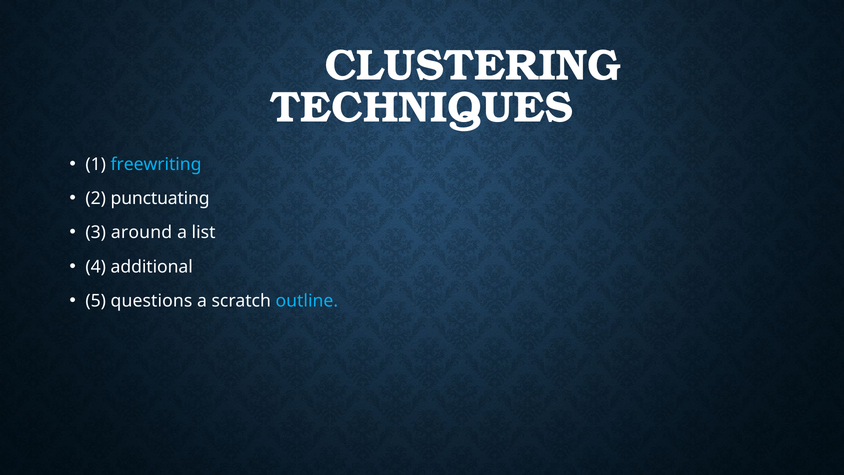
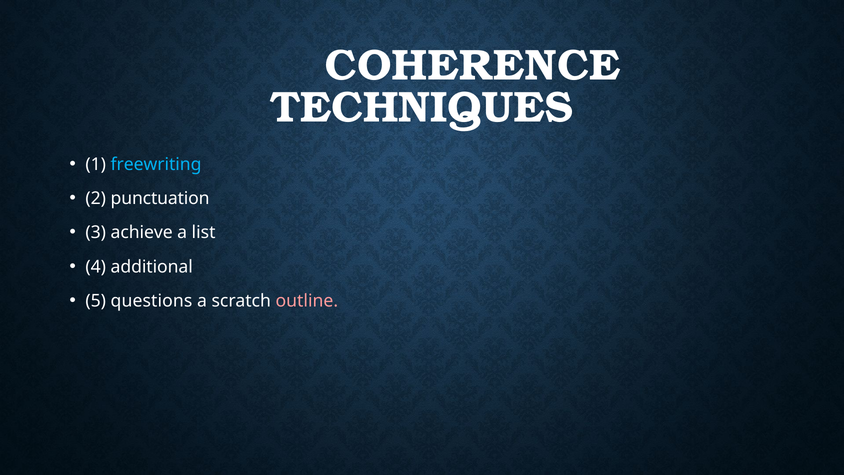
CLUSTERING: CLUSTERING -> COHERENCE (473, 65)
punctuating: punctuating -> punctuation (160, 198)
around: around -> achieve (142, 232)
outline colour: light blue -> pink (307, 301)
